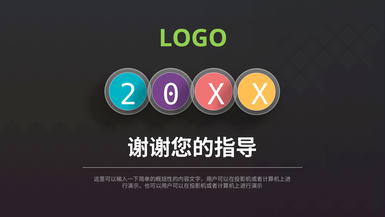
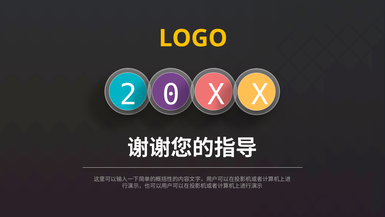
LOGO colour: light green -> yellow (193, 38)
